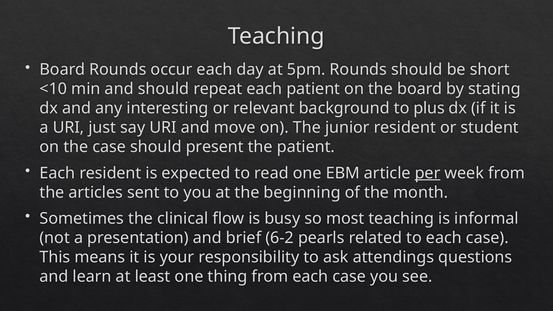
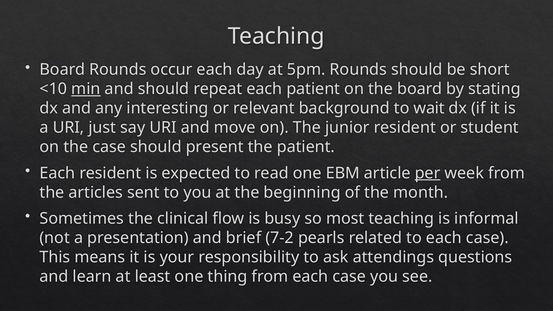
min underline: none -> present (86, 89)
plus: plus -> wait (429, 108)
6-2: 6-2 -> 7-2 (280, 238)
